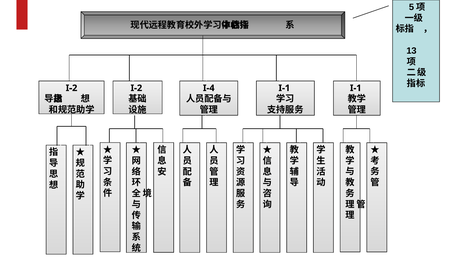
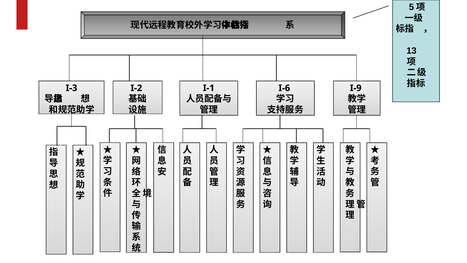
I-2: I-2 -> I-3 (72, 88)
I-4: I-4 -> I-1 (209, 88)
I-1: I-1 -> I-6 (284, 88)
I-1: I-1 -> I-9 (356, 88)
